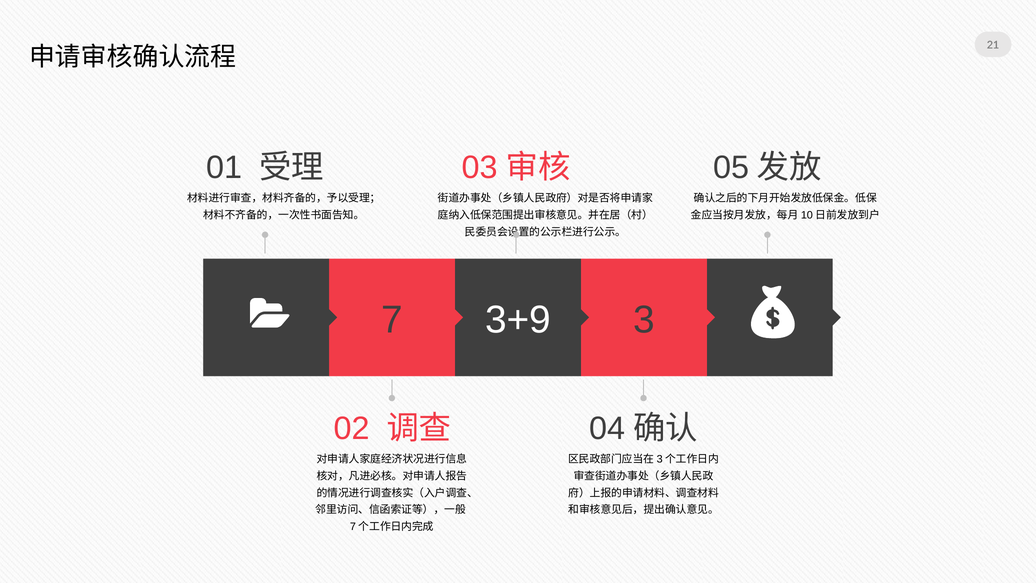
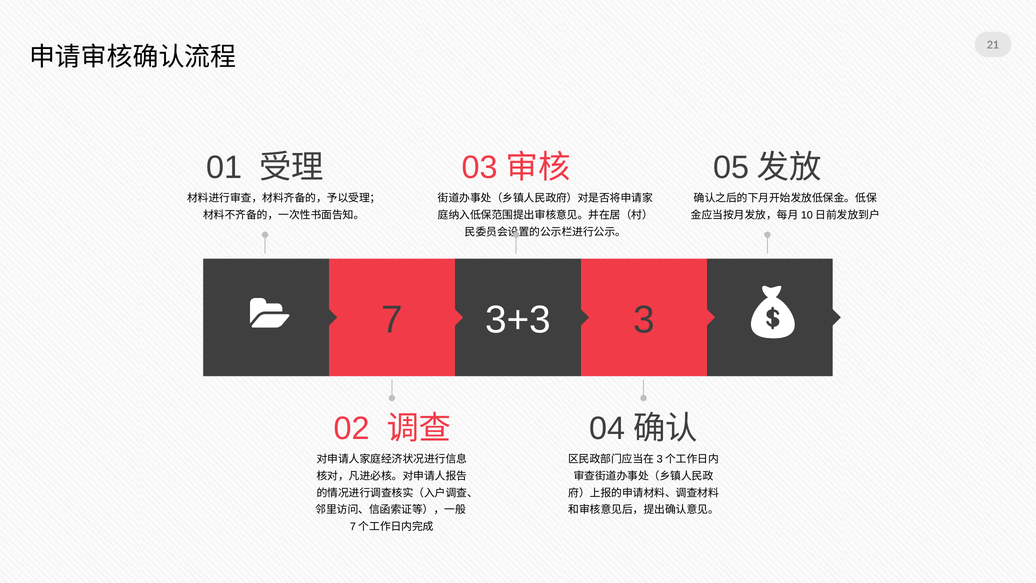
3+9: 3+9 -> 3+3 (518, 320)
